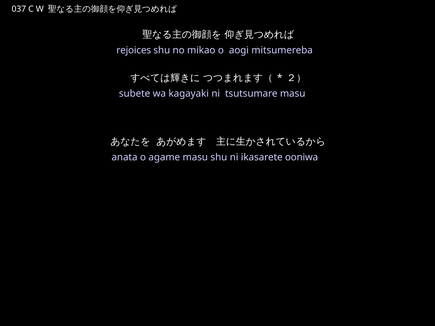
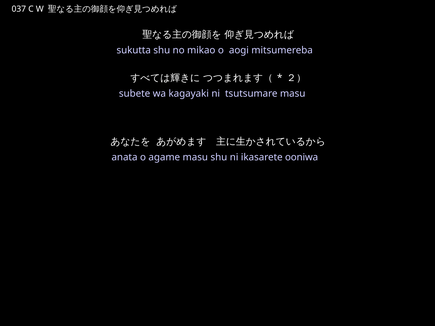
rejoices: rejoices -> sukutta (134, 50)
